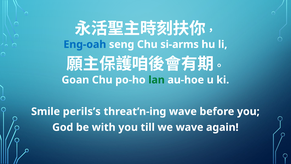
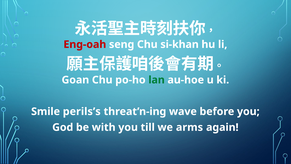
Eng-oah colour: blue -> red (85, 44)
si-arms: si-arms -> si-khan (180, 44)
we wave: wave -> arms (189, 127)
